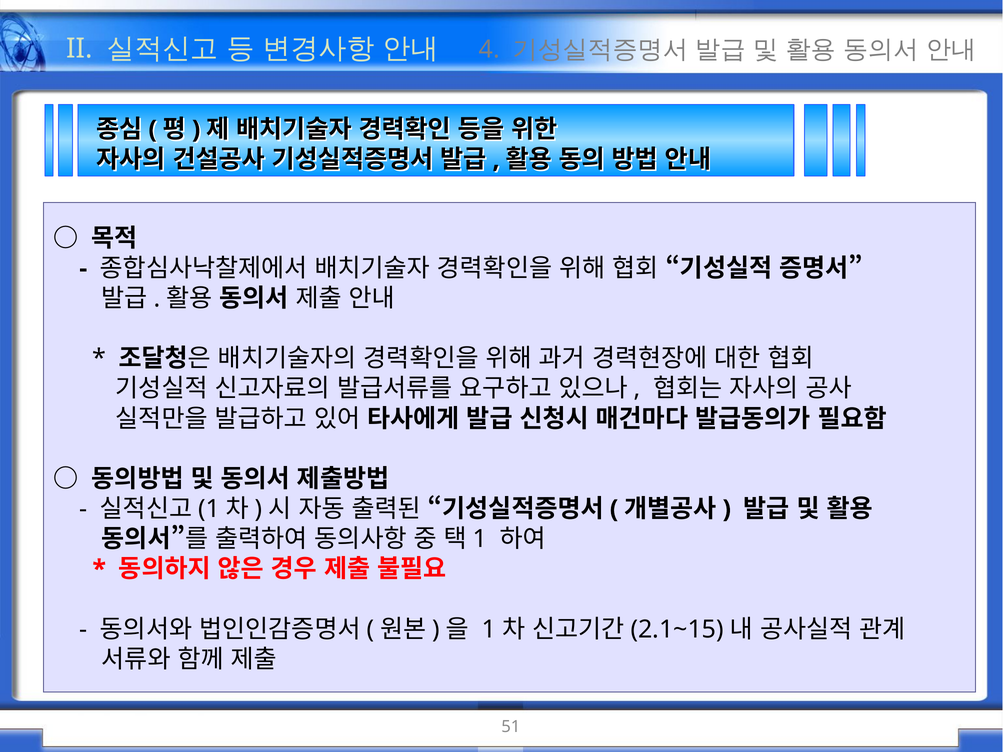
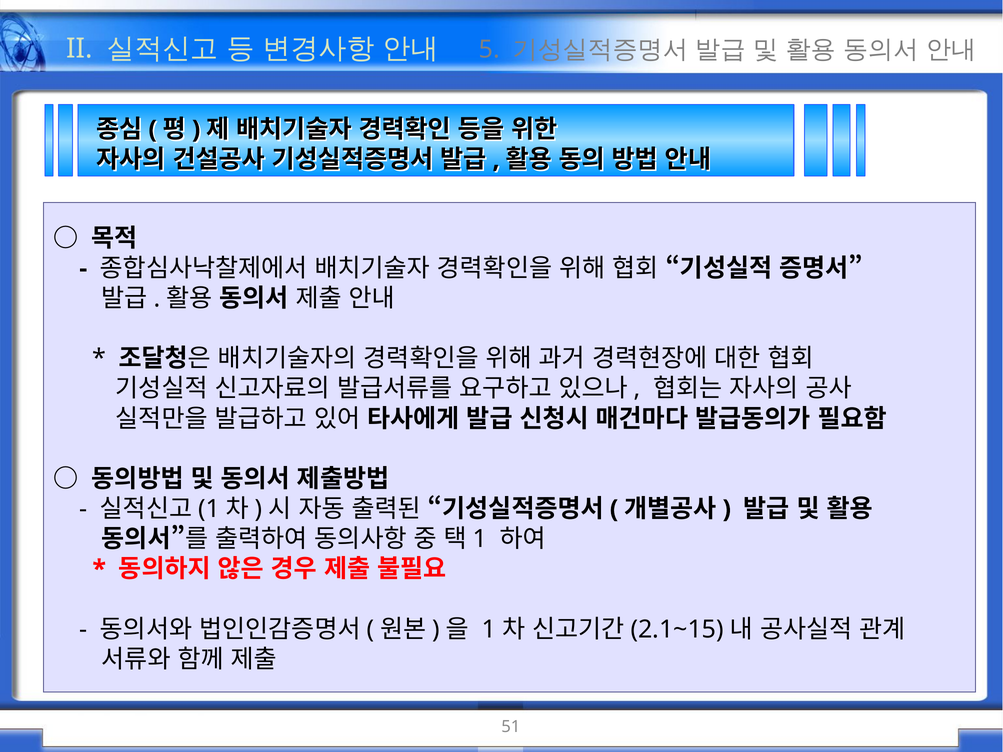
4: 4 -> 5 (489, 49)
